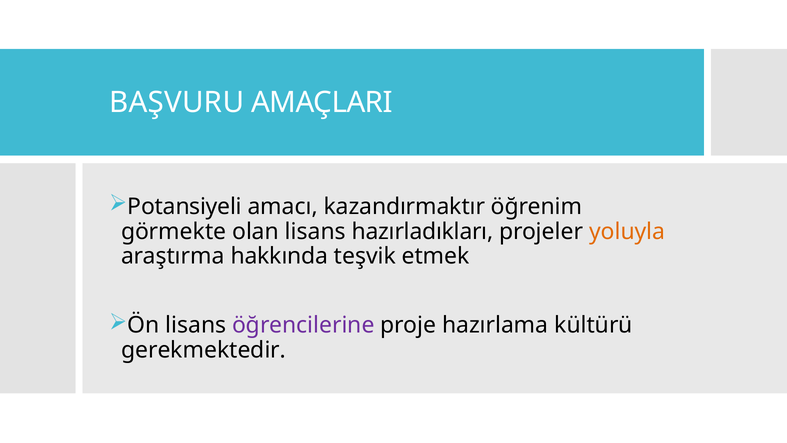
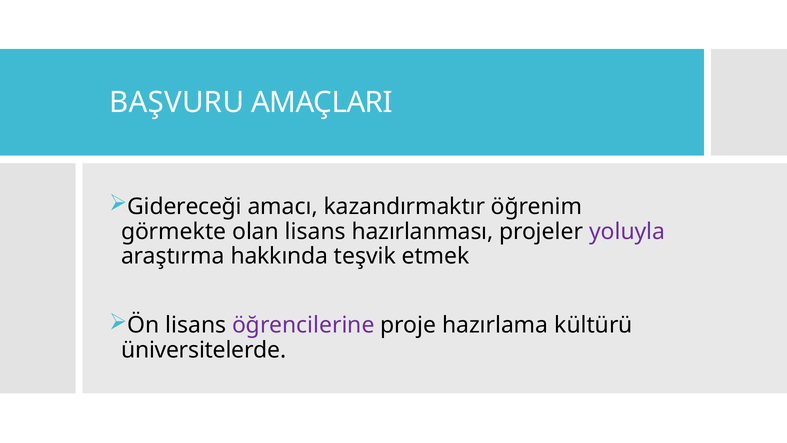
Potansiyeli: Potansiyeli -> Gidereceği (185, 207)
hazırladıkları: hazırladıkları -> hazırlanması (422, 231)
yoluyla colour: orange -> purple (627, 231)
gerekmektedir: gerekmektedir -> üniversitelerde (204, 350)
